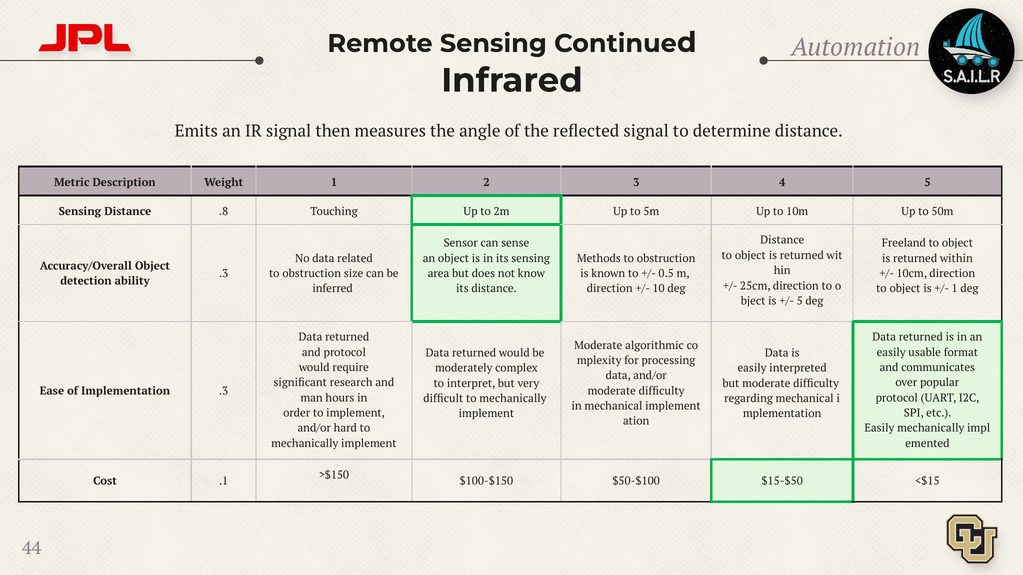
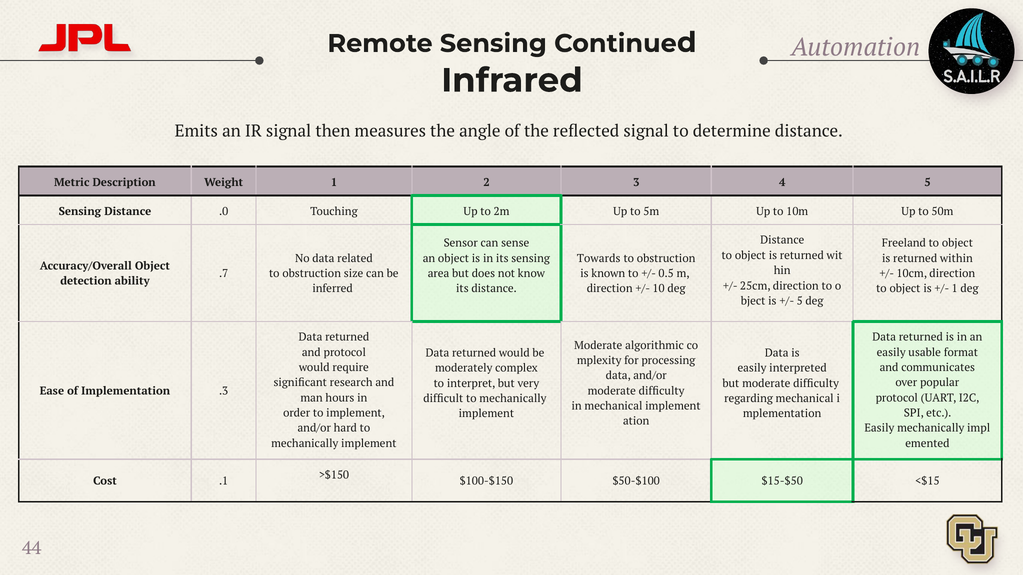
.8: .8 -> .0 (224, 211)
Methods: Methods -> Towards (599, 259)
.3: .3 -> .7 (224, 274)
